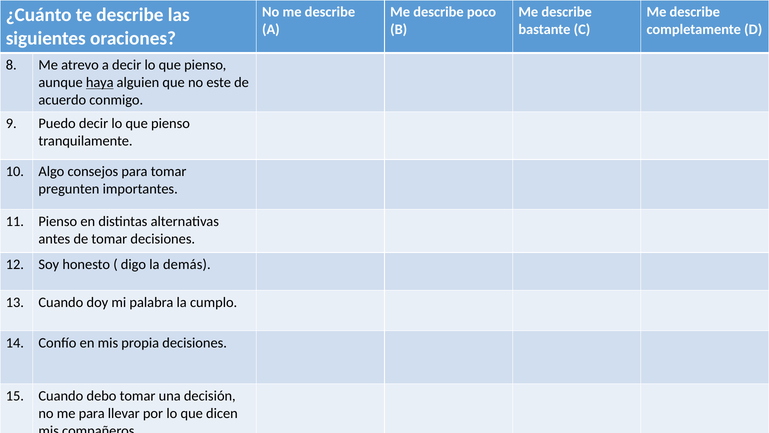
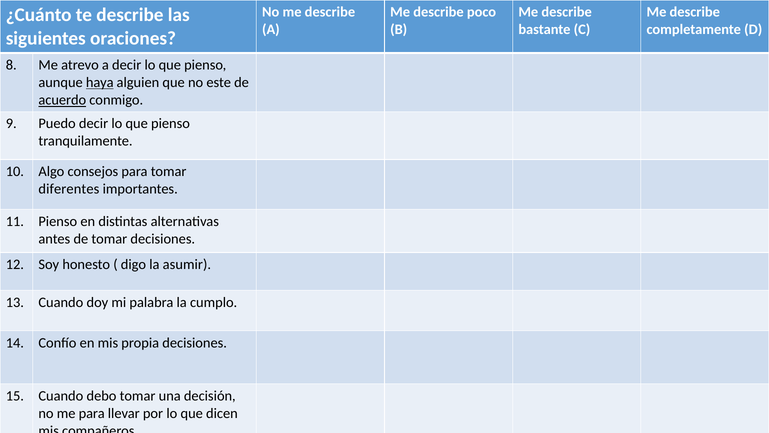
acuerdo underline: none -> present (62, 100)
pregunten: pregunten -> diferentes (69, 189)
demás: demás -> asumir (187, 264)
